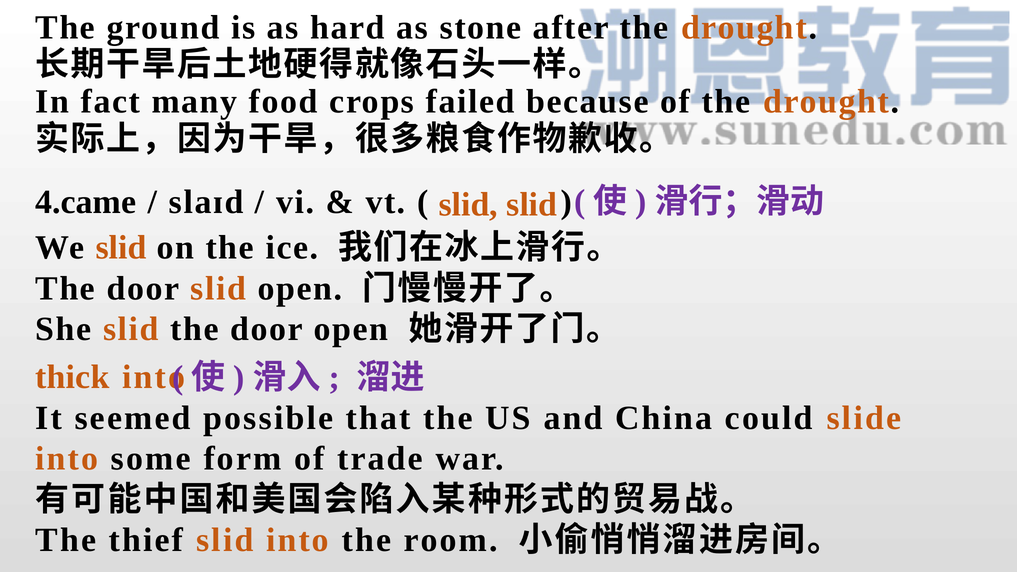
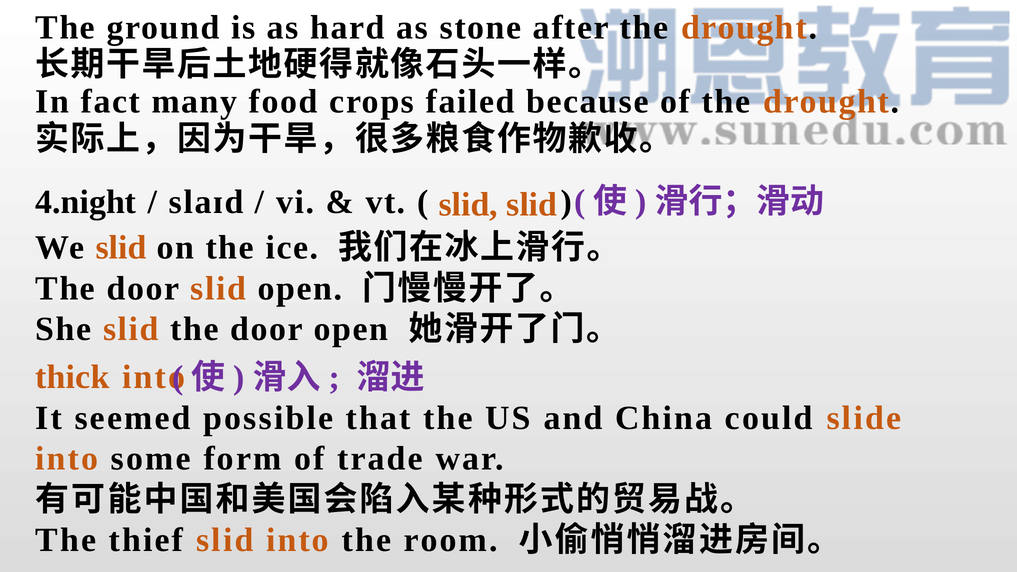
4.came: 4.came -> 4.night (86, 202)
